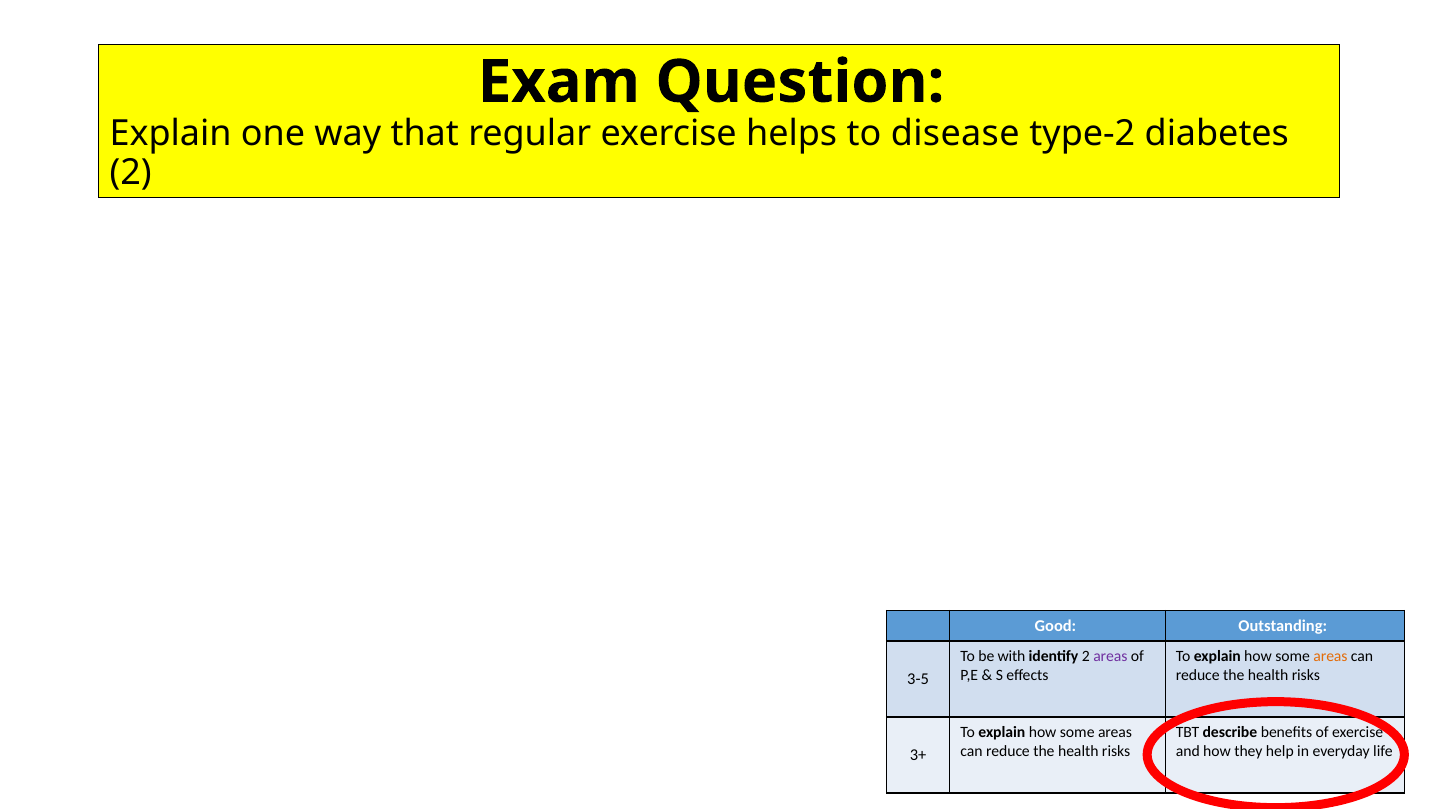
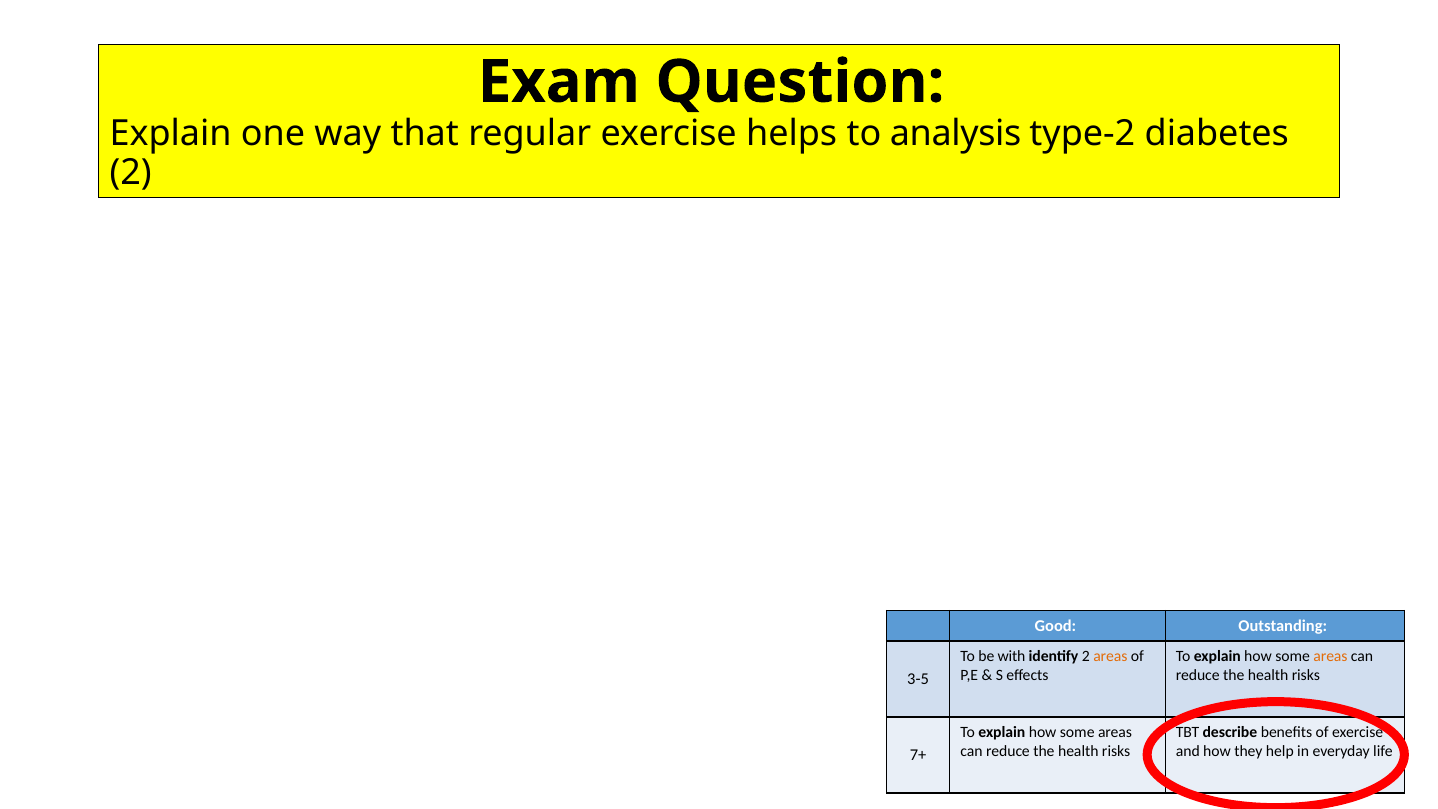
disease: disease -> analysis (956, 134)
areas colour: purple -> orange (1110, 656)
3+: 3+ -> 7+ (918, 755)
